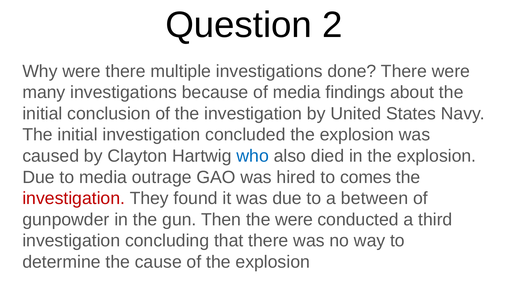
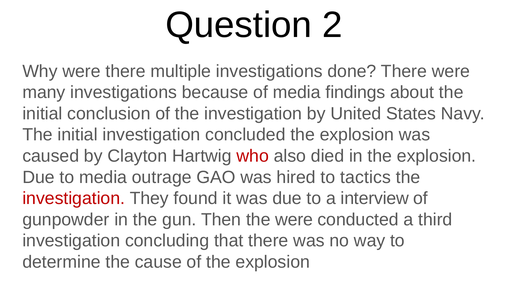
who colour: blue -> red (253, 156)
comes: comes -> tactics (366, 177)
between: between -> interview (375, 198)
